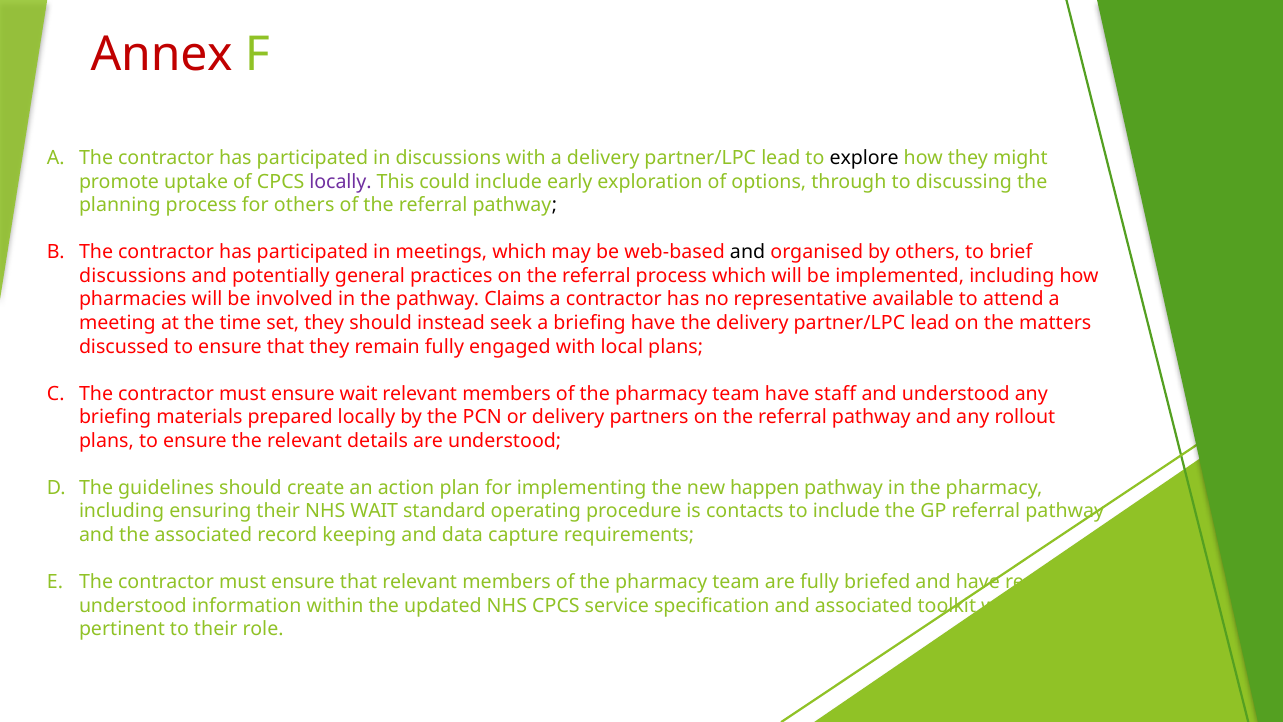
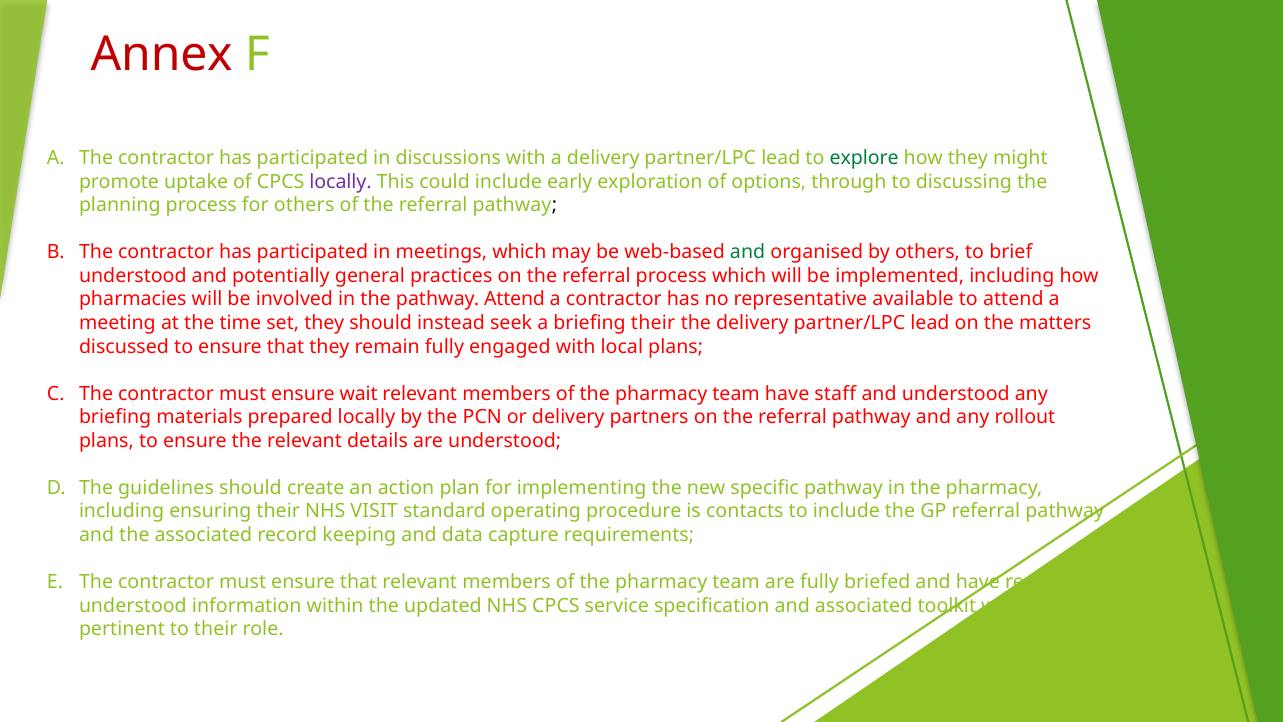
explore colour: black -> green (864, 158)
and colour: black -> green (748, 252)
discussions: discussions -> understood (133, 276)
pathway Claims: Claims -> Attend (515, 299)
briefing have: have -> their (653, 323)
happen: happen -> specific (765, 488)
NHS WAIT: WAIT -> VISIT (374, 511)
